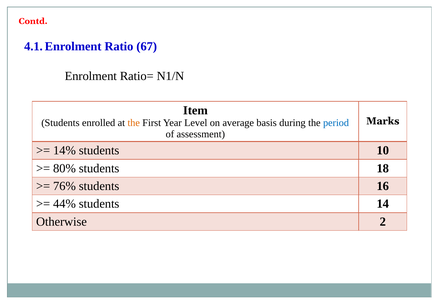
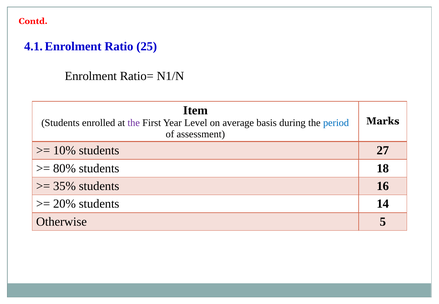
67: 67 -> 25 (147, 47)
the colour: orange -> purple (134, 123)
14%: 14% -> 10% (64, 150)
10: 10 -> 27 (383, 150)
76%: 76% -> 35% (64, 186)
44%: 44% -> 20% (64, 204)
2: 2 -> 5 (383, 222)
